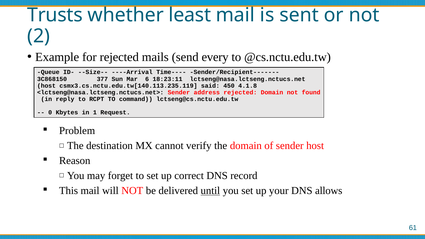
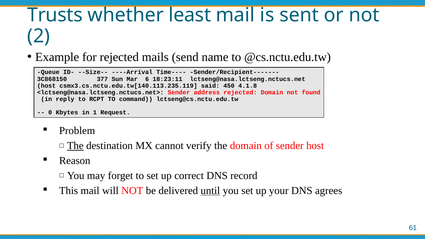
every: every -> name (215, 57)
The underline: none -> present (75, 146)
allows: allows -> agrees (329, 191)
